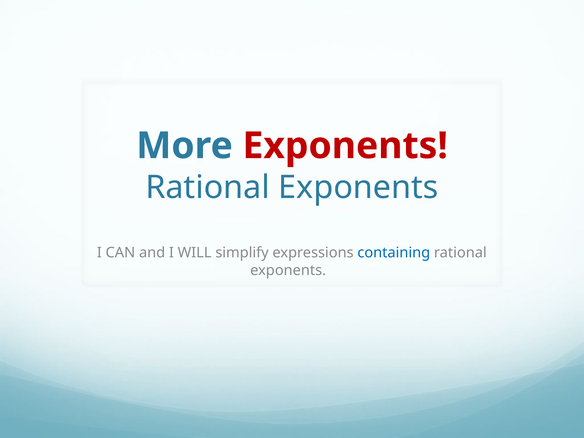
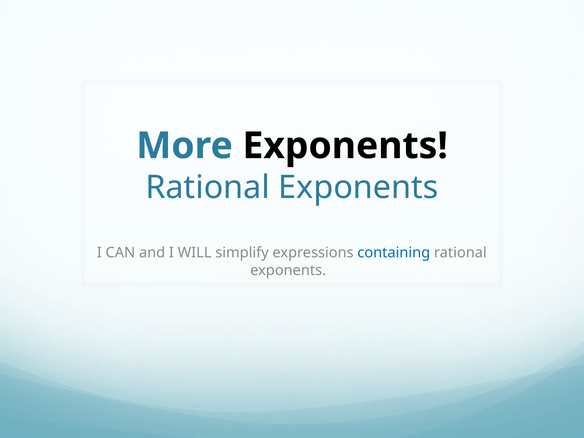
Exponents colour: red -> black (345, 146)
